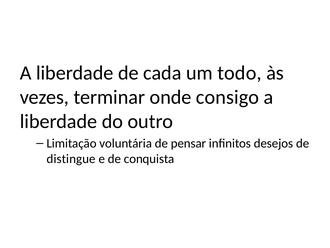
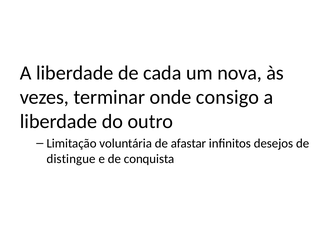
todo: todo -> nova (240, 73)
pensar: pensar -> afastar (189, 143)
